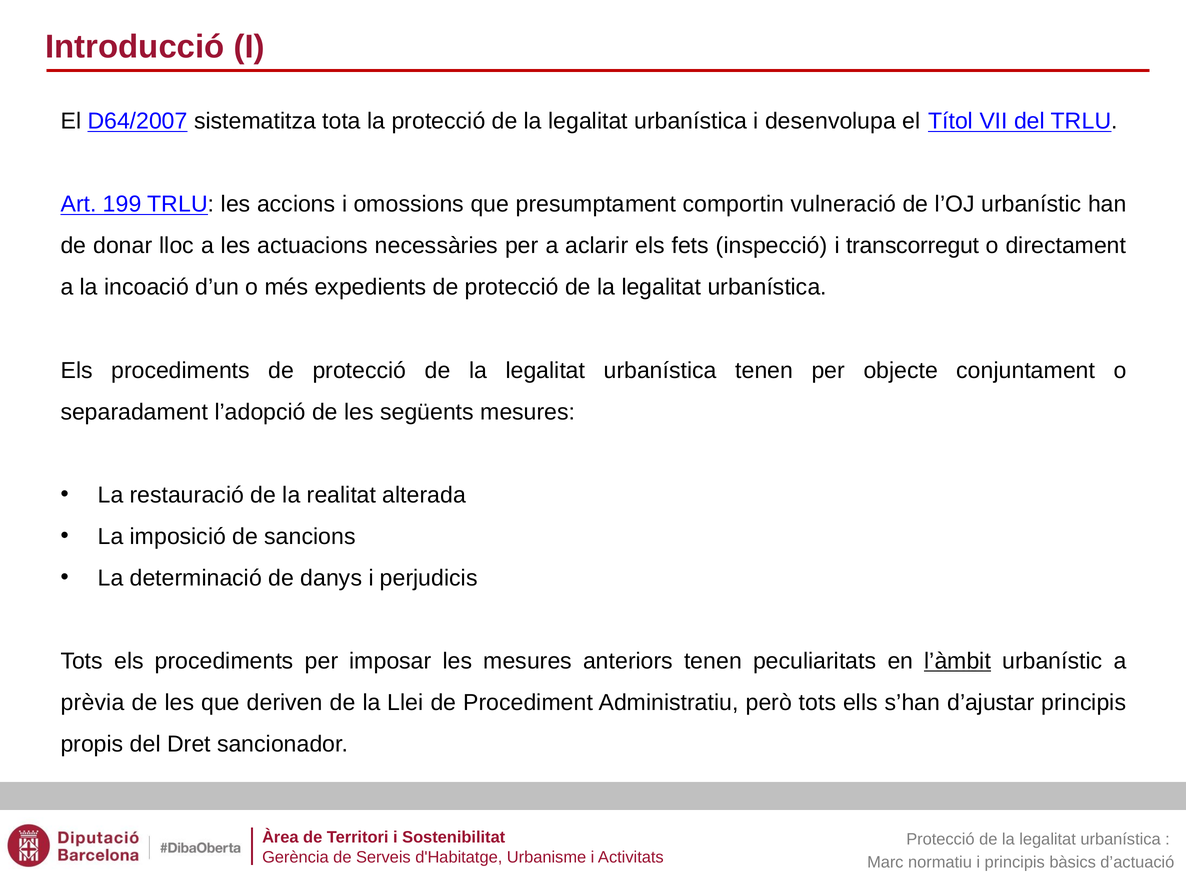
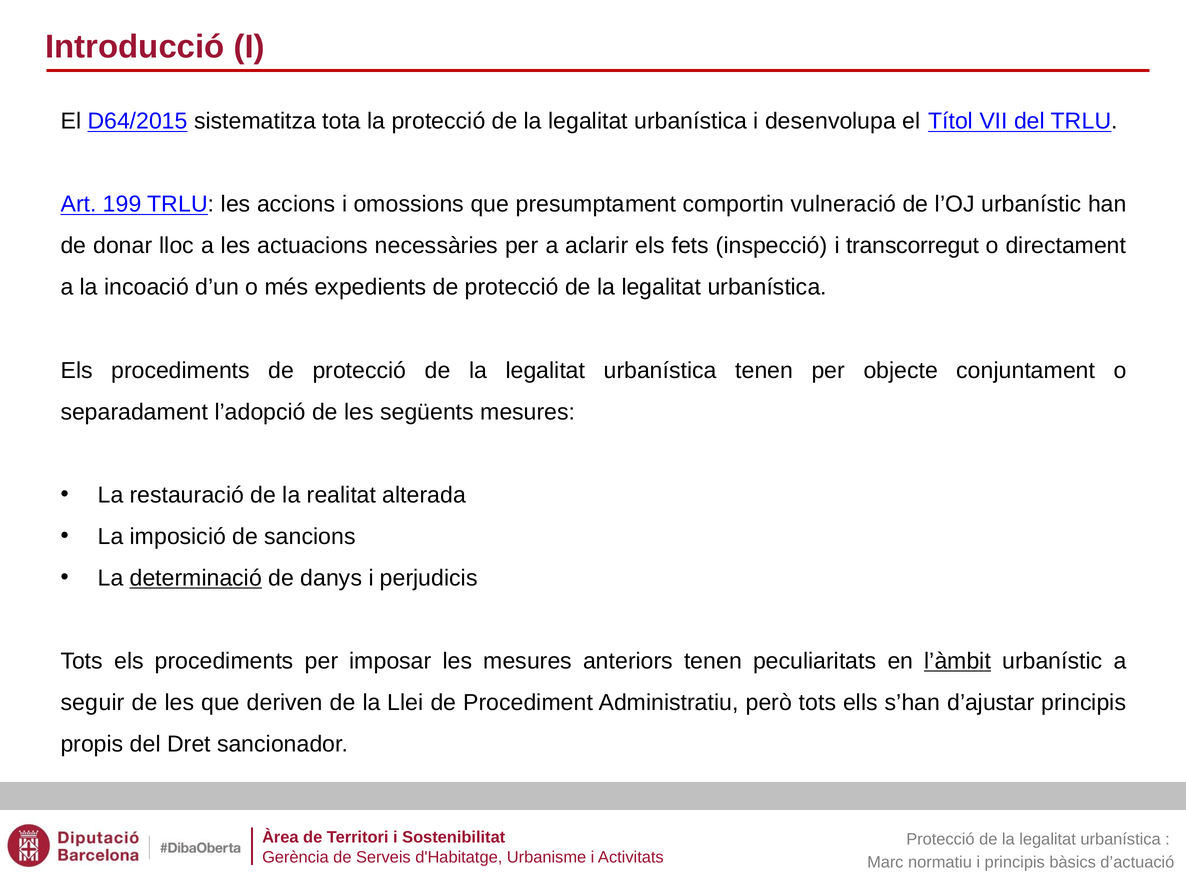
D64/2007: D64/2007 -> D64/2015 (138, 121)
determinació underline: none -> present (196, 578)
prèvia: prèvia -> seguir (93, 702)
